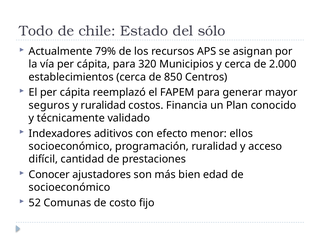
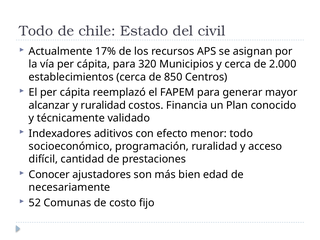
sólo: sólo -> civil (212, 31)
79%: 79% -> 17% (106, 51)
seguros: seguros -> alcanzar (49, 105)
menor ellos: ellos -> todo (241, 134)
socioeconómico: socioeconómico -> necesariamente (70, 187)
